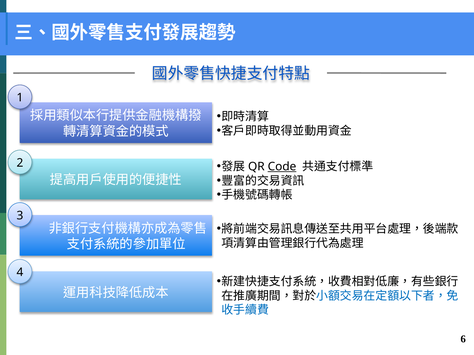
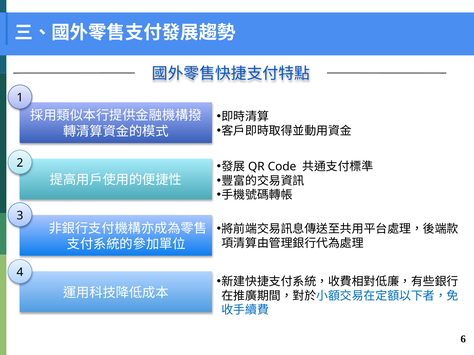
Code underline: present -> none (282, 167)
